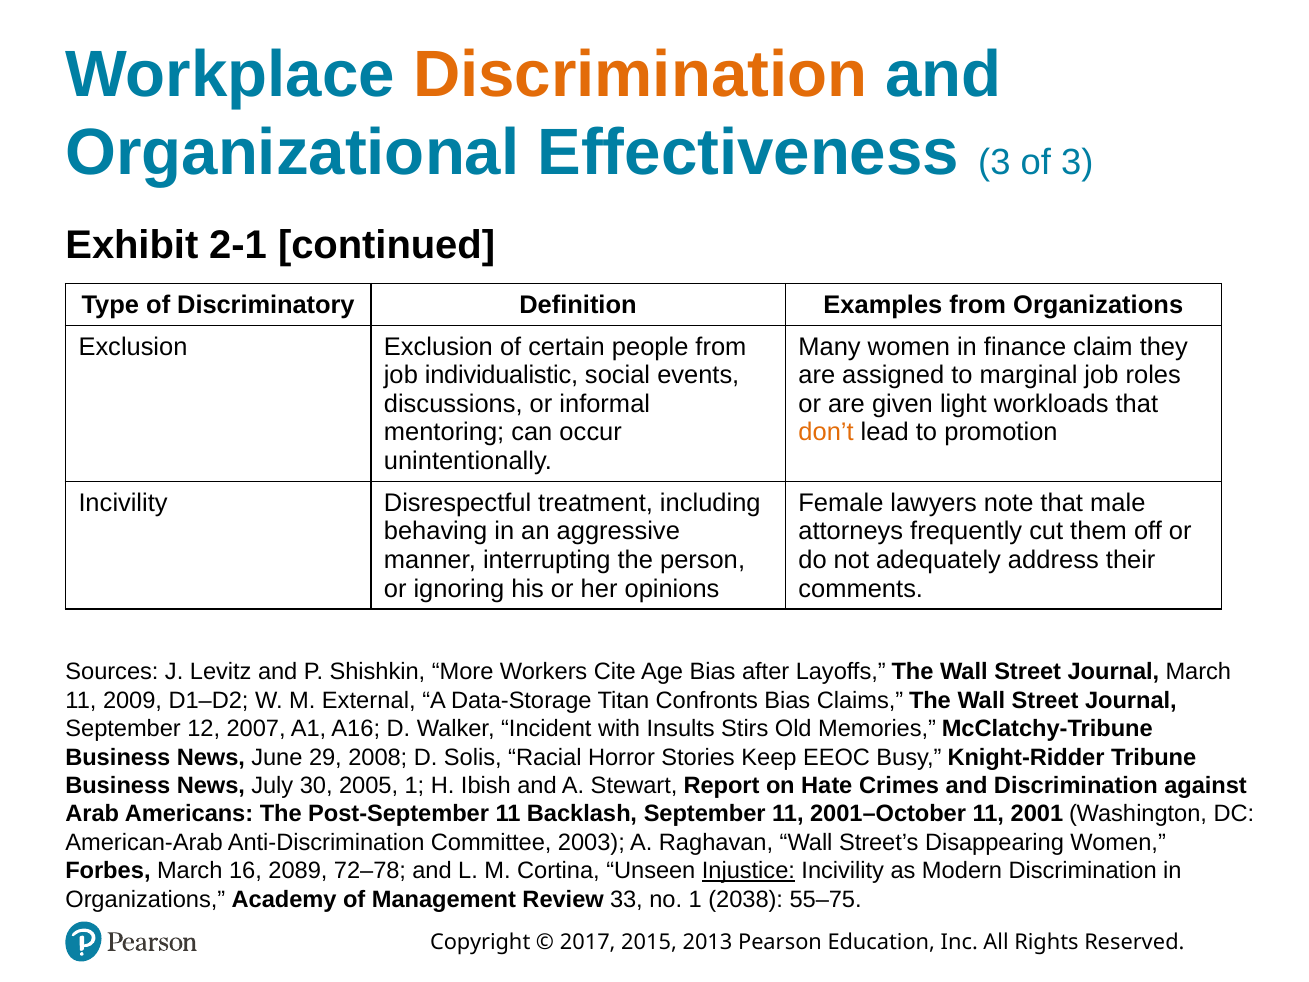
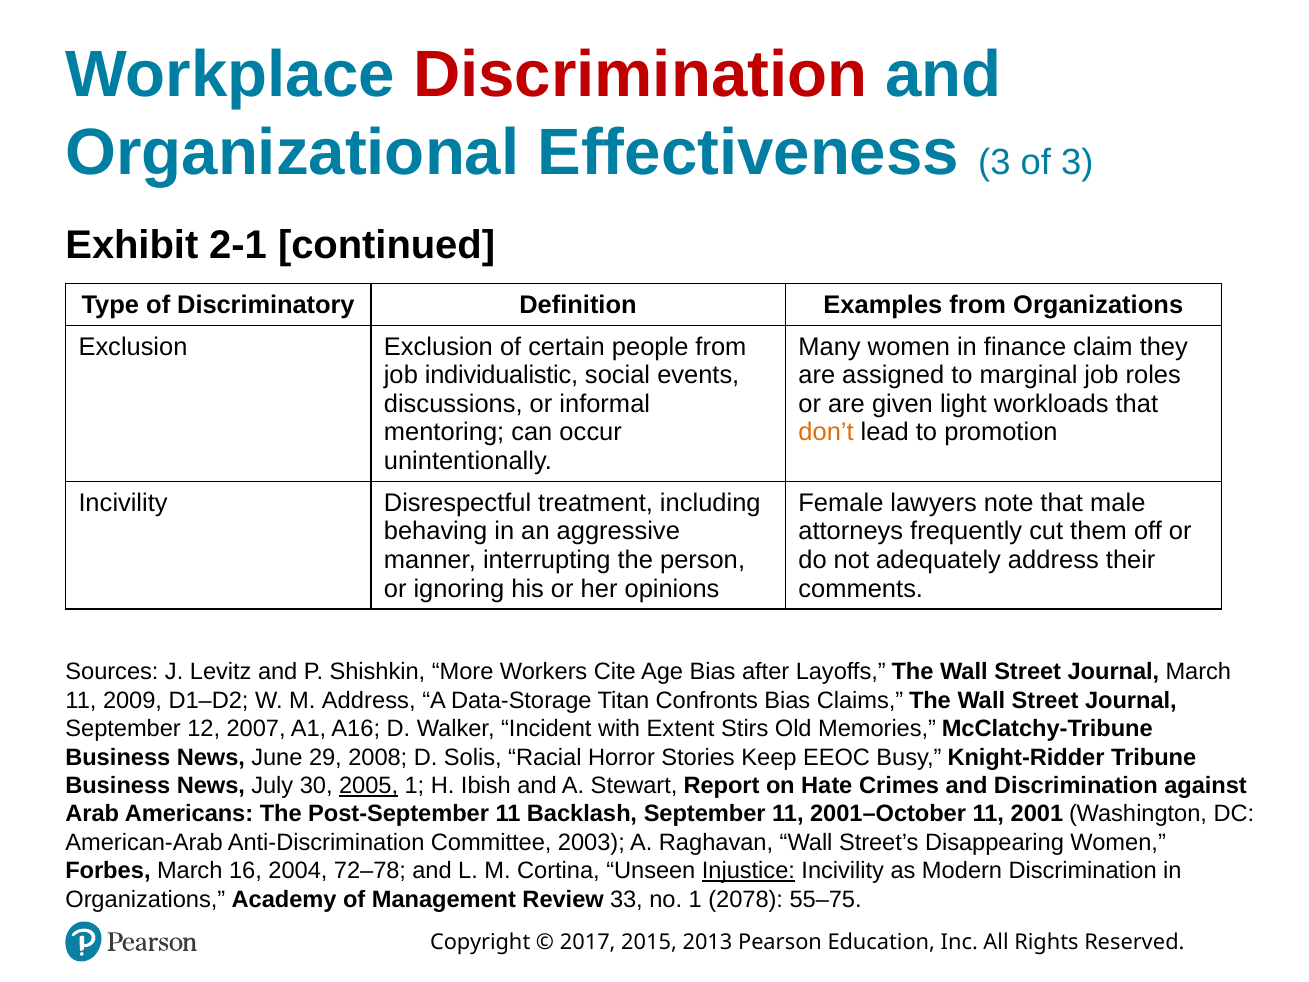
Discrimination colour: orange -> red (640, 75)
M External: External -> Address (369, 700)
Insults: Insults -> Extent (681, 729)
2005 underline: none -> present (369, 785)
2089: 2089 -> 2004 (298, 871)
2038: 2038 -> 2078 (746, 899)
